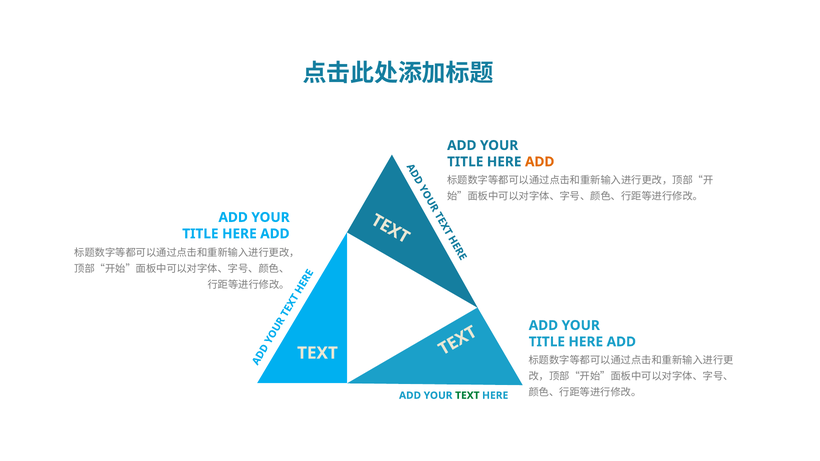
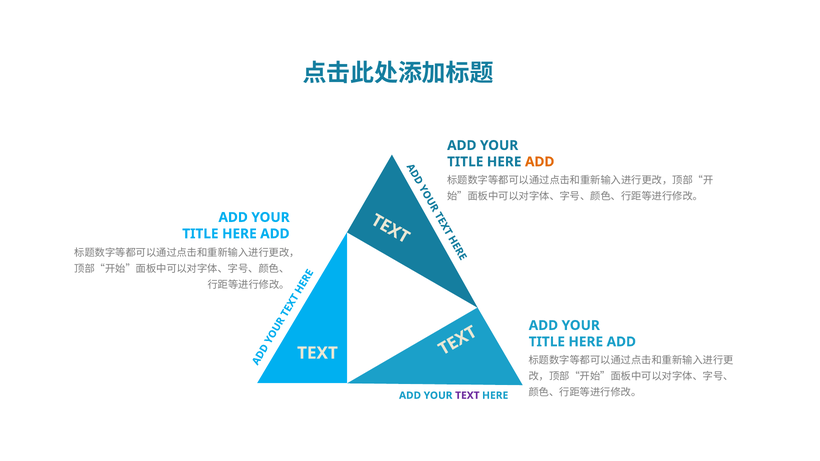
TEXT colour: green -> purple (467, 396)
